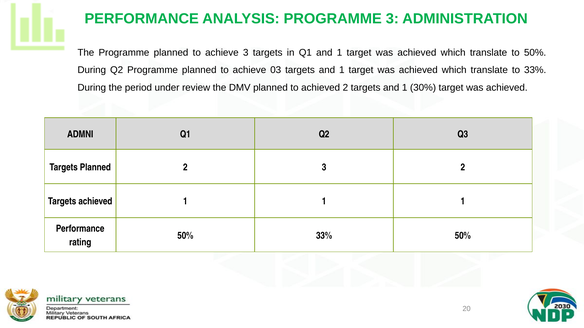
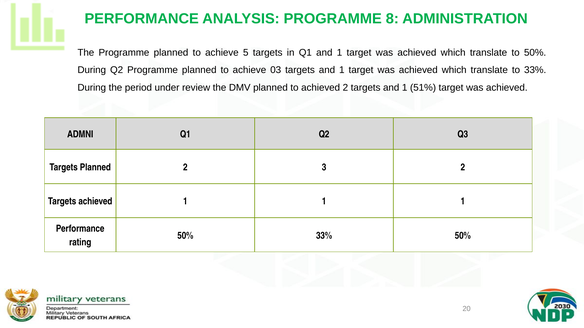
PROGRAMME 3: 3 -> 8 (392, 19)
achieve 3: 3 -> 5 (246, 53)
30%: 30% -> 51% (423, 88)
